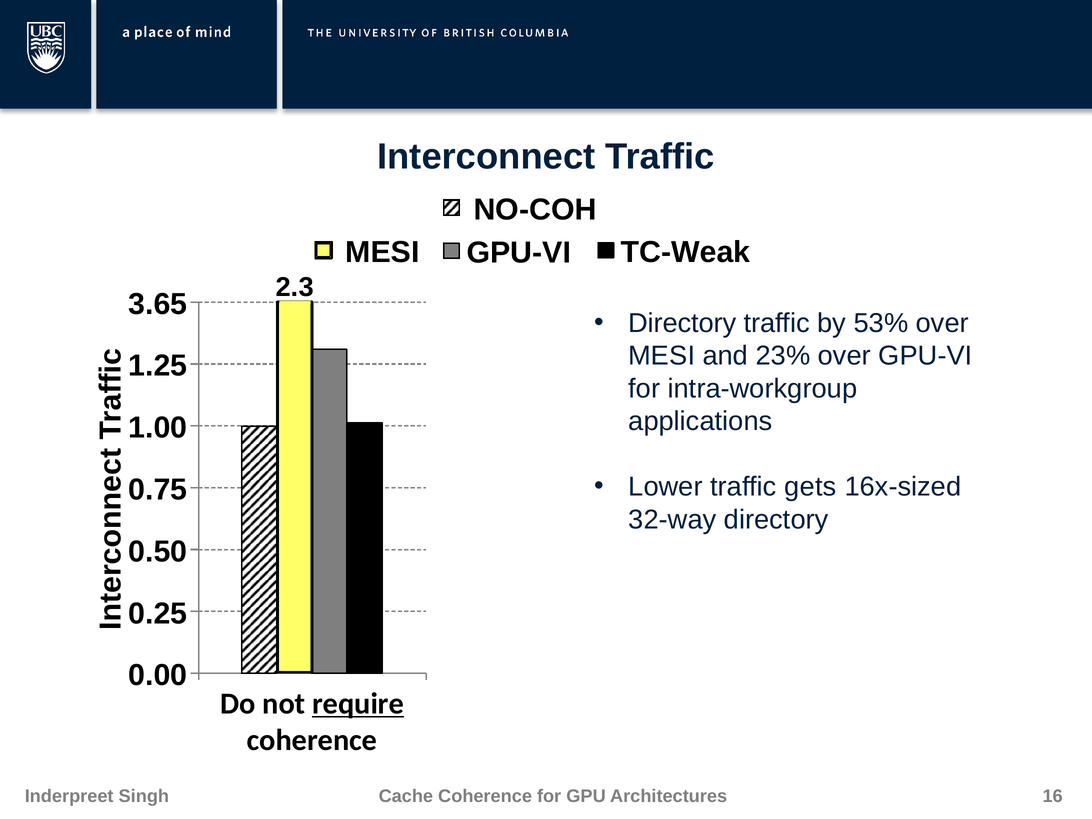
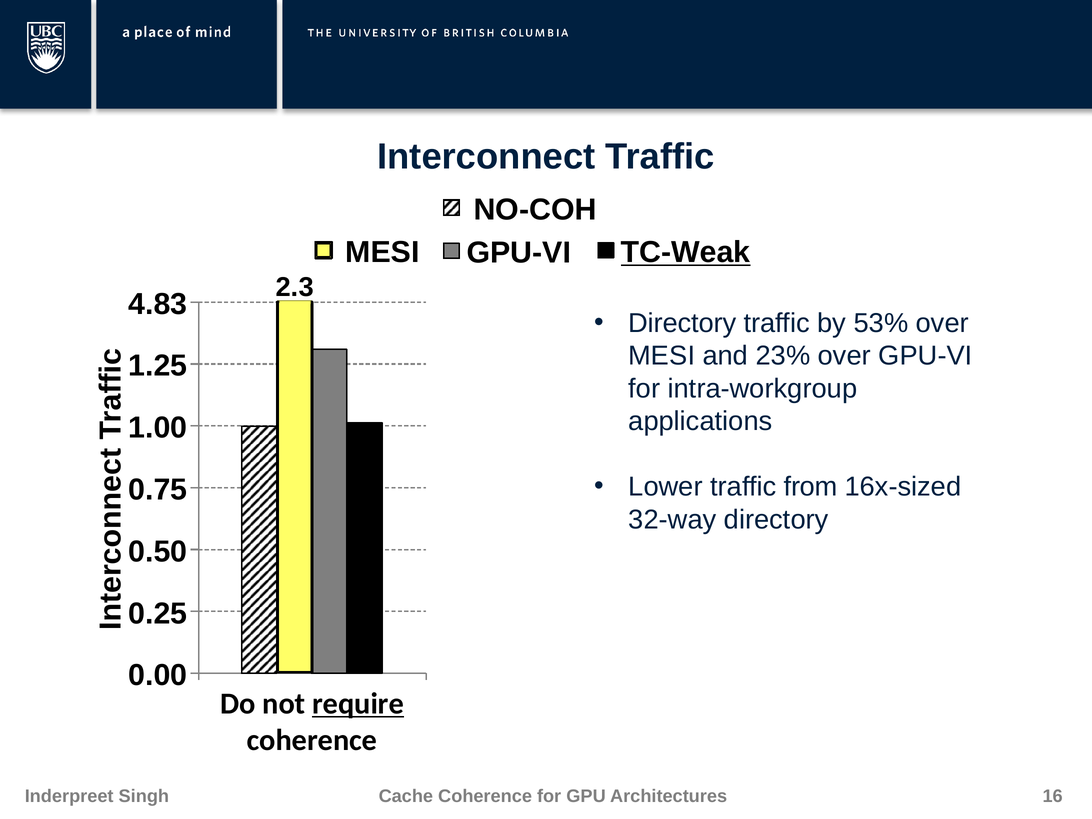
TC-Weak underline: none -> present (686, 252)
3.65: 3.65 -> 4.83 (158, 304)
gets: gets -> from (811, 487)
